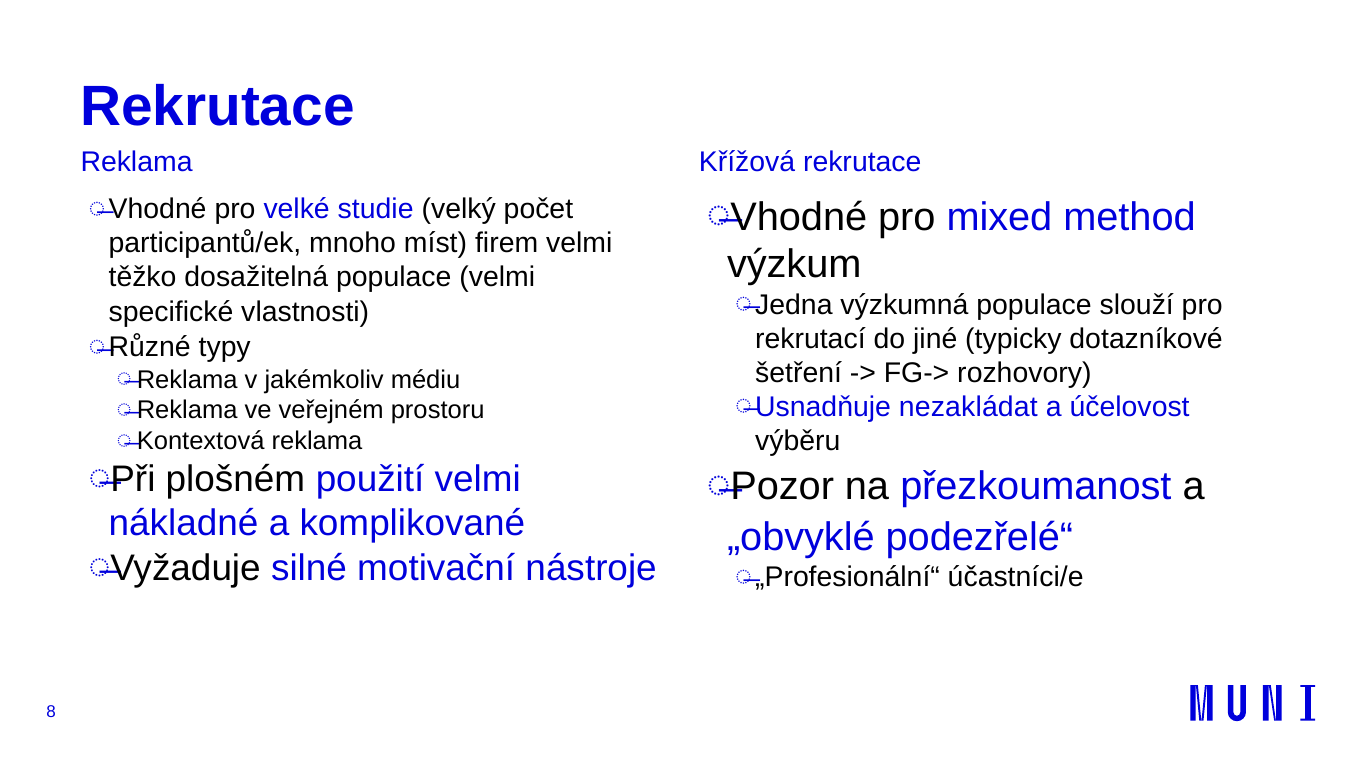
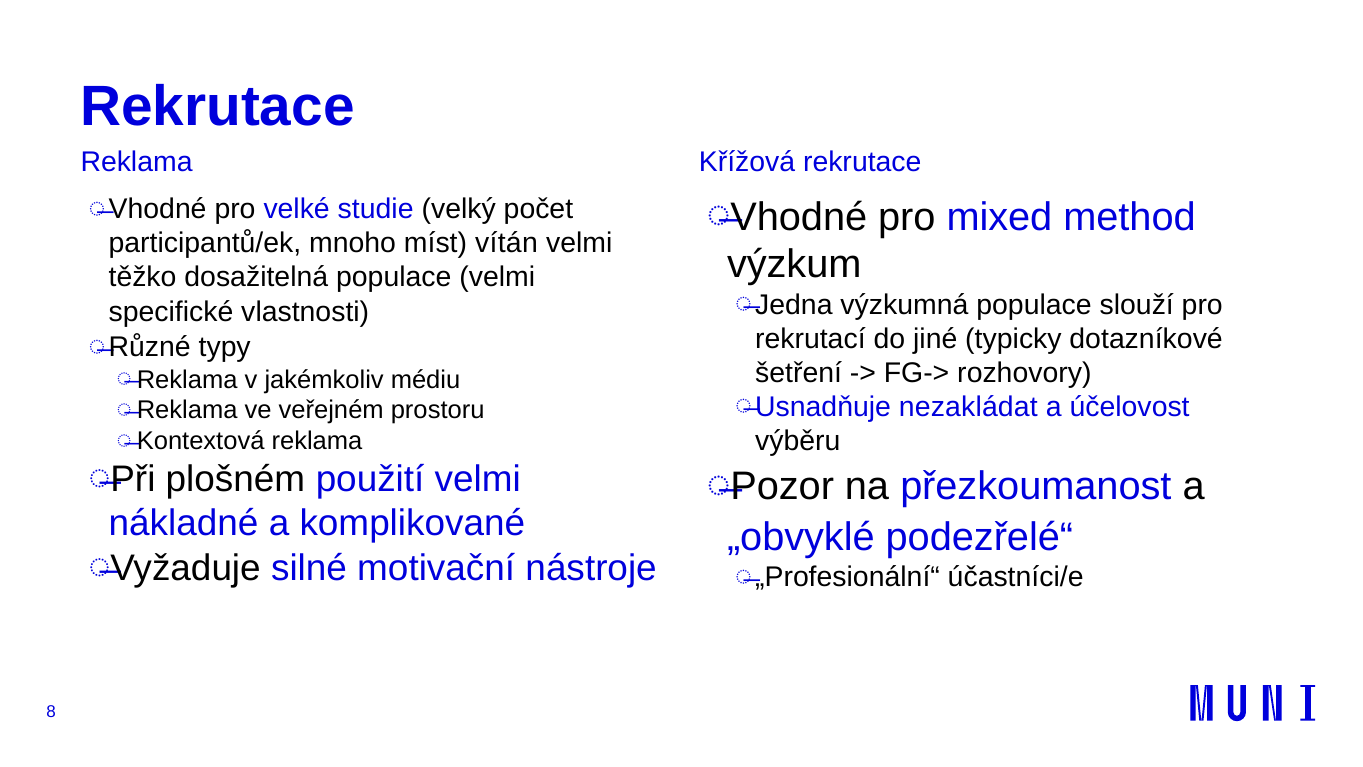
firem: firem -> vítán (507, 243)
